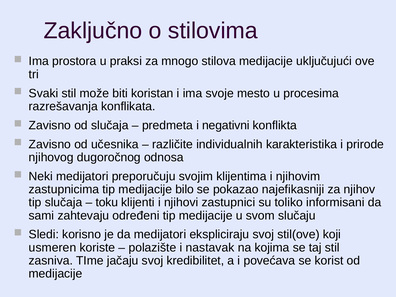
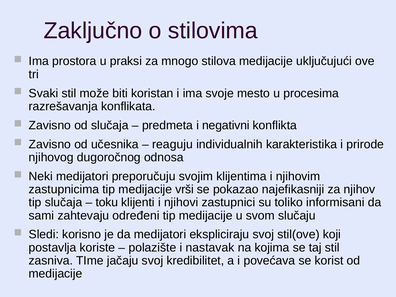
različite: različite -> reaguju (172, 144)
bilo: bilo -> vrši (185, 189)
usmeren: usmeren -> postavlja (53, 248)
